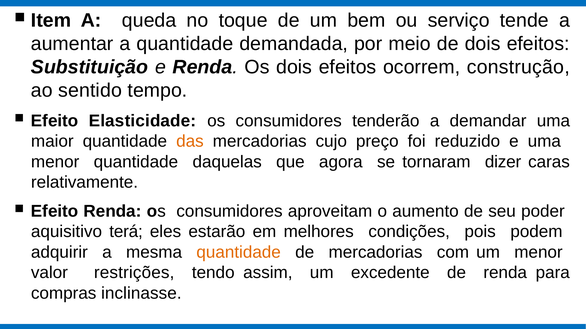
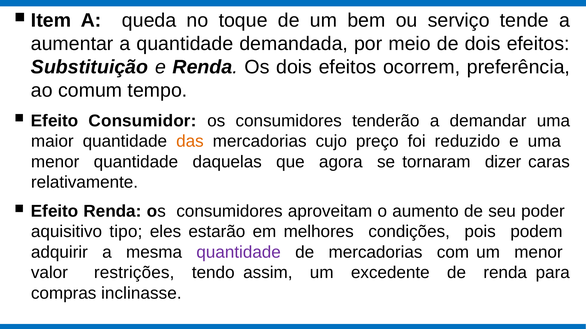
construção: construção -> preferência (518, 67)
sentido: sentido -> comum (90, 91)
Elasticidade: Elasticidade -> Consumidor (143, 121)
terá: terá -> tipo (126, 232)
quantidade colour: orange -> purple (239, 253)
